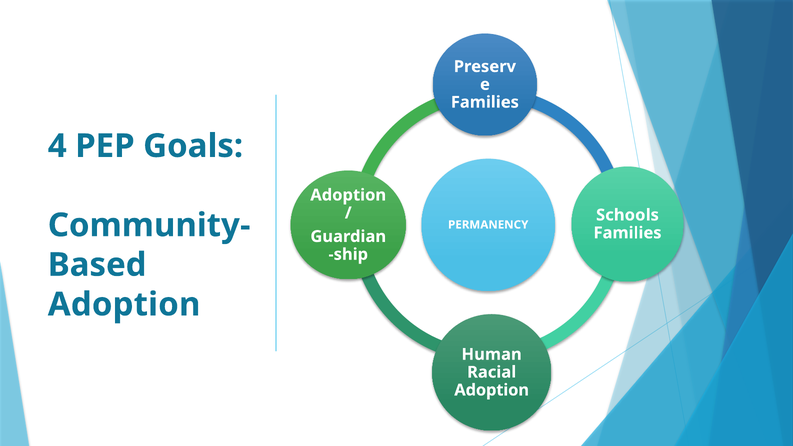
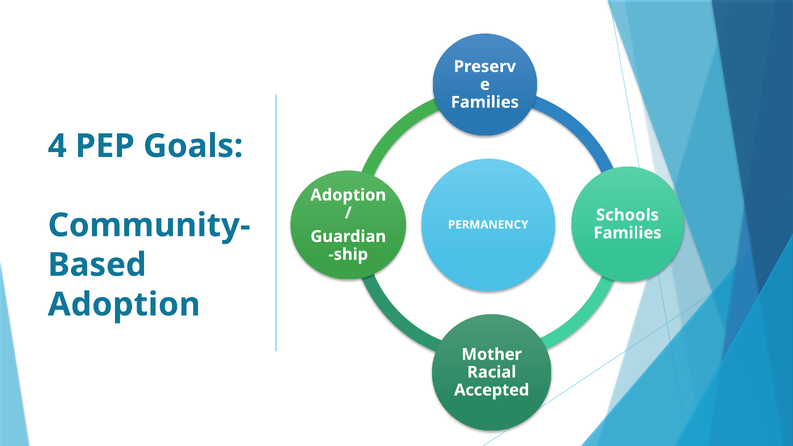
Human: Human -> Mother (492, 354)
Adoption: Adoption -> Accepted (492, 390)
